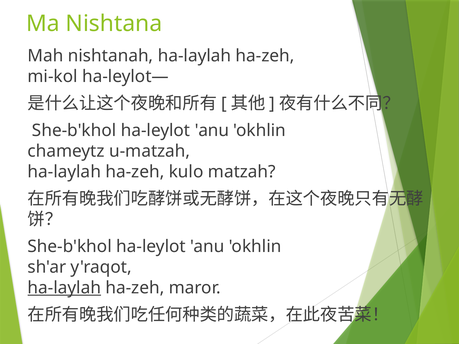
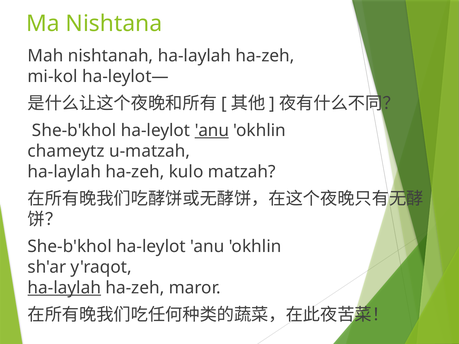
anu underline: none -> present (212, 131)
